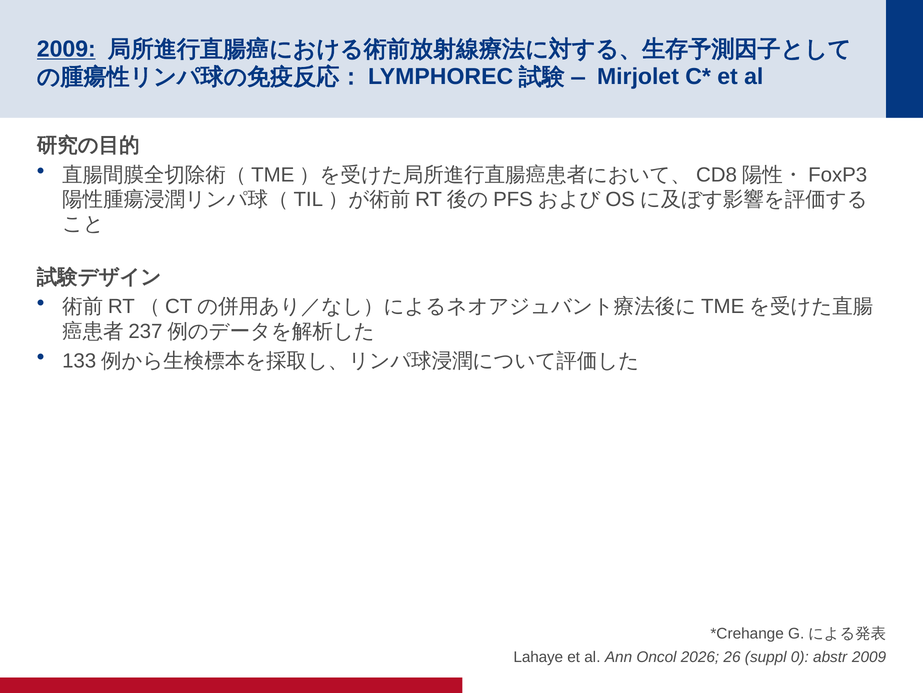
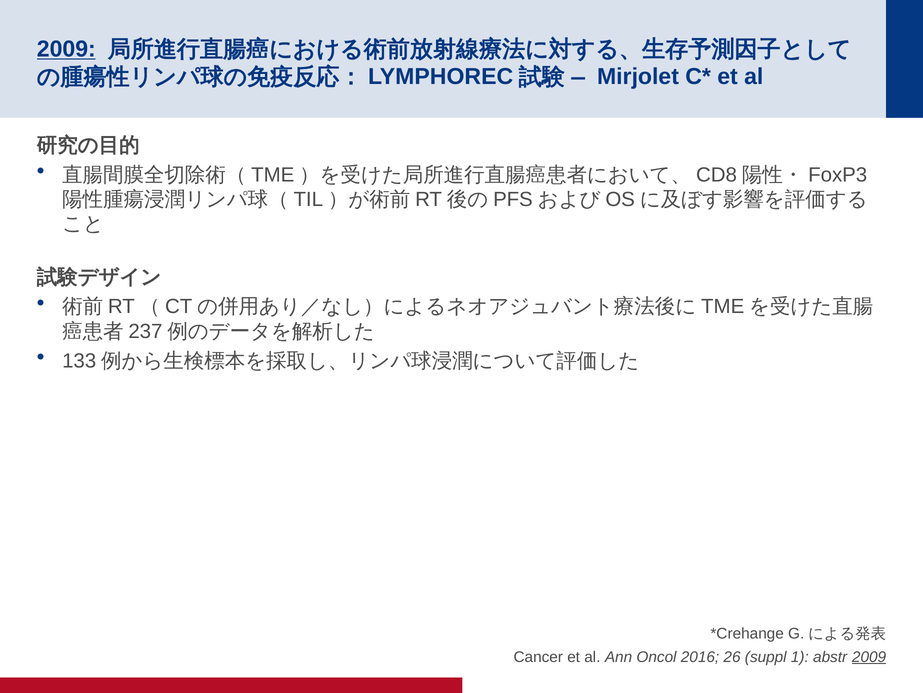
Lahaye: Lahaye -> Cancer (538, 656)
2026: 2026 -> 2016 (700, 656)
0: 0 -> 1 (800, 656)
2009 underline: none -> present (869, 656)
